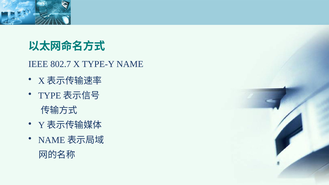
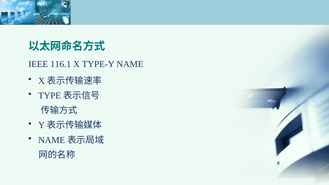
802.7: 802.7 -> 116.1 (61, 64)
